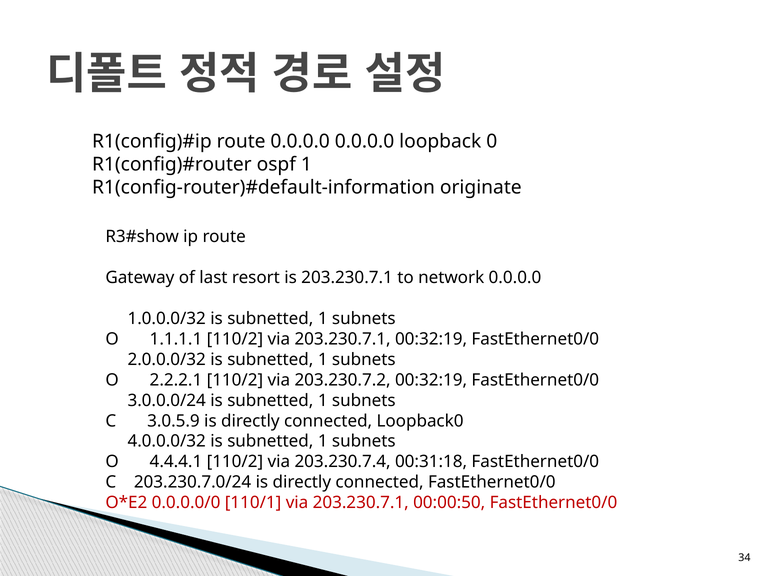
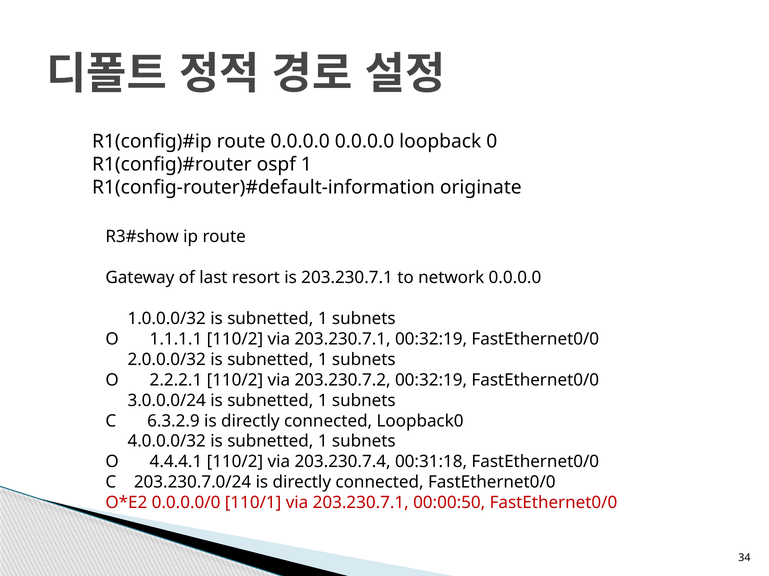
3.0.5.9: 3.0.5.9 -> 6.3.2.9 (173, 421)
